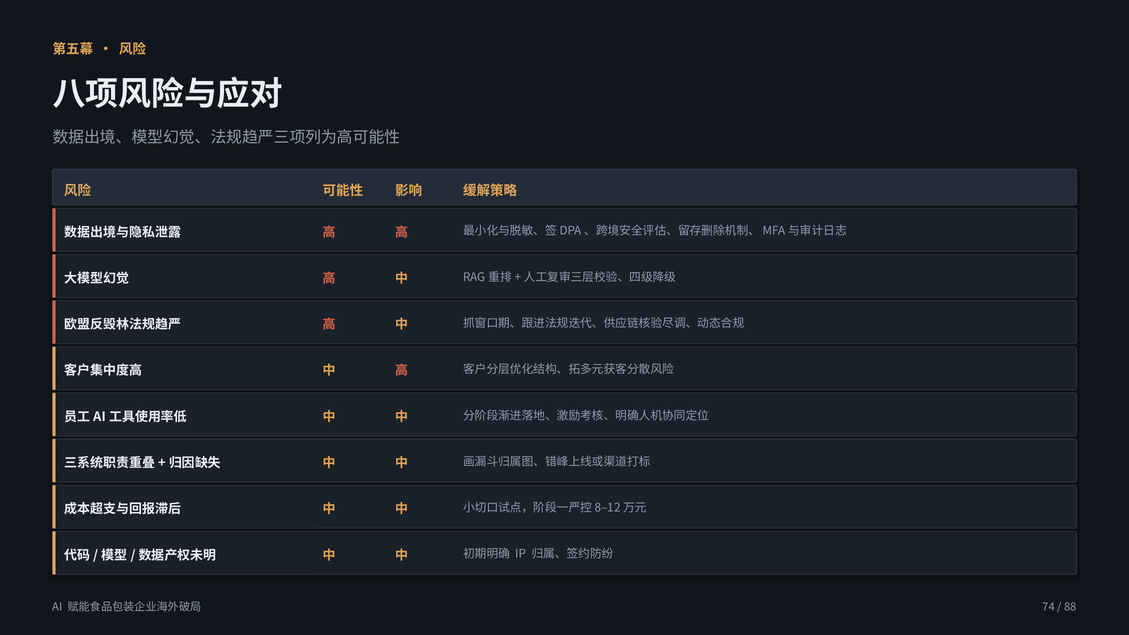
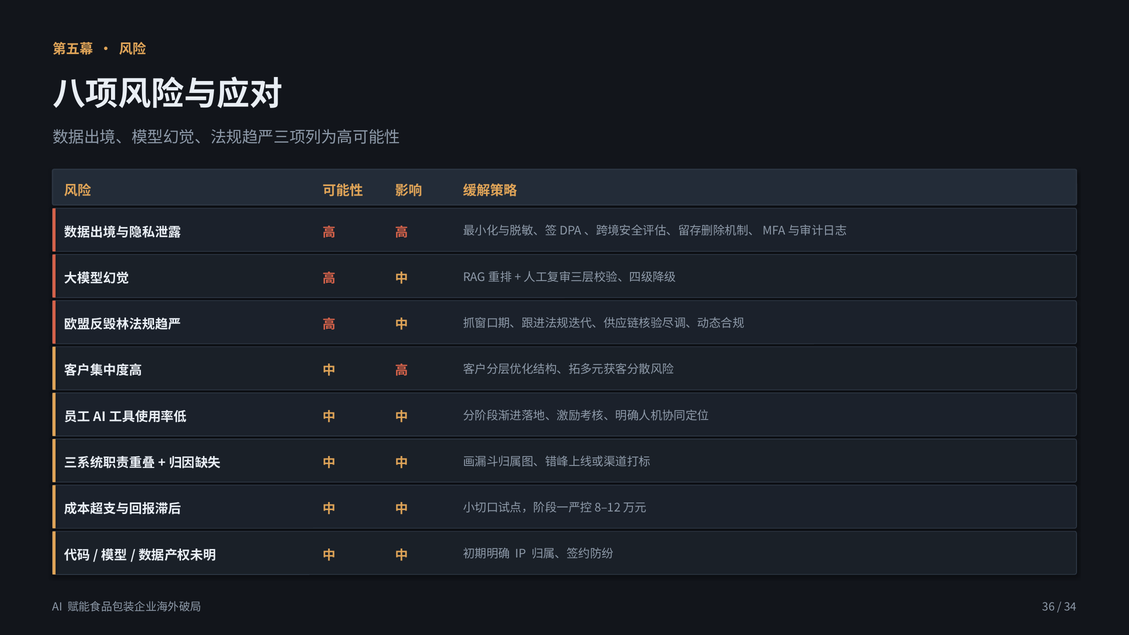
74: 74 -> 36 (1049, 607)
88: 88 -> 34 (1070, 607)
